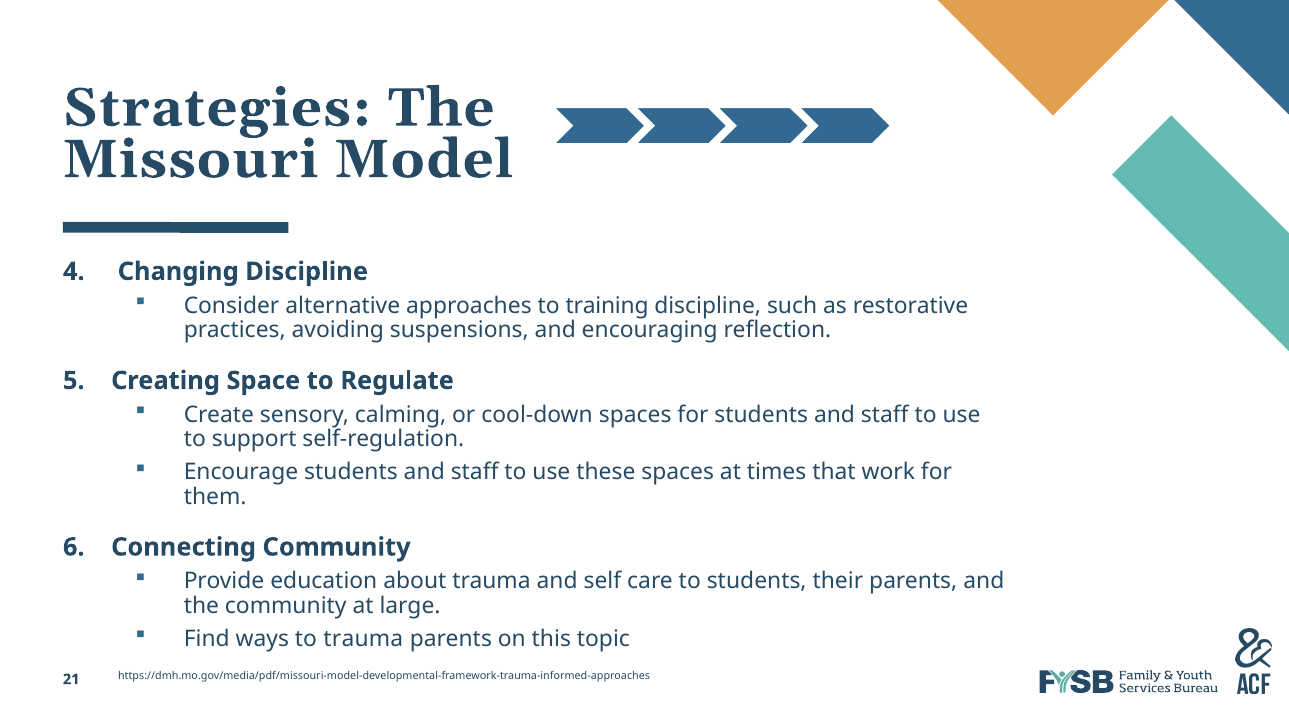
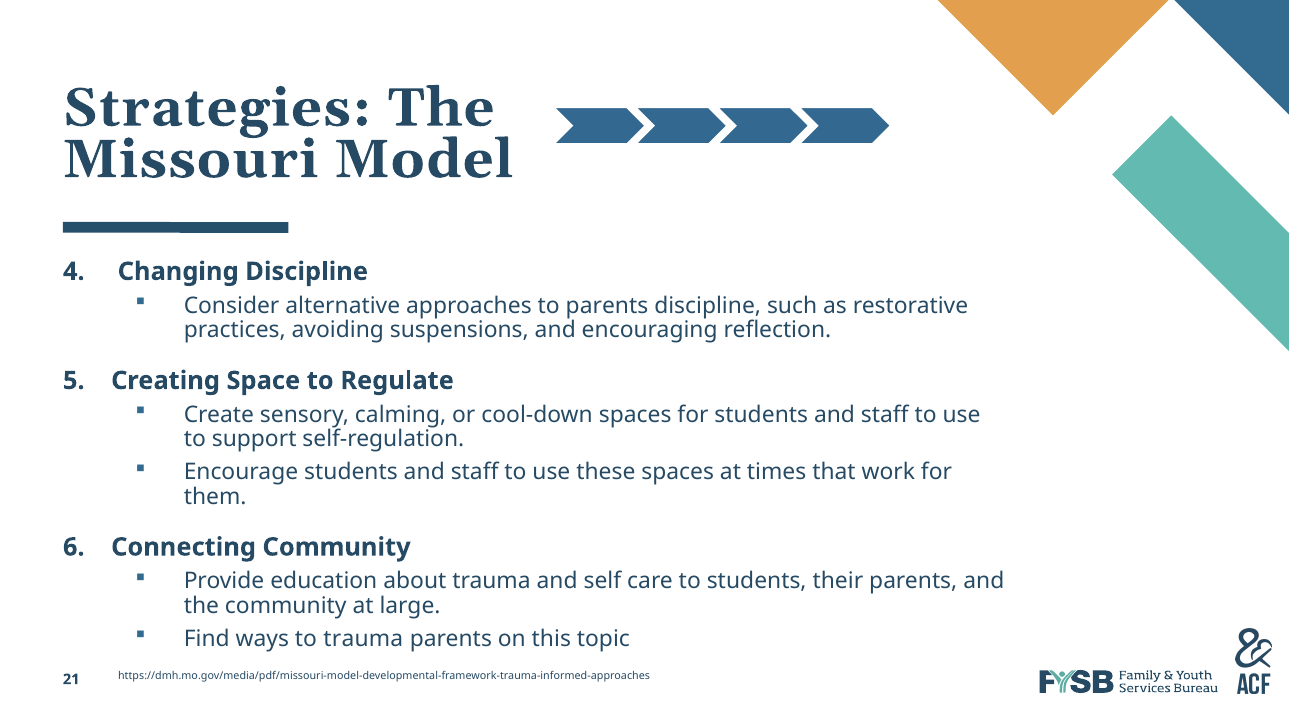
to training: training -> parents (607, 306)
